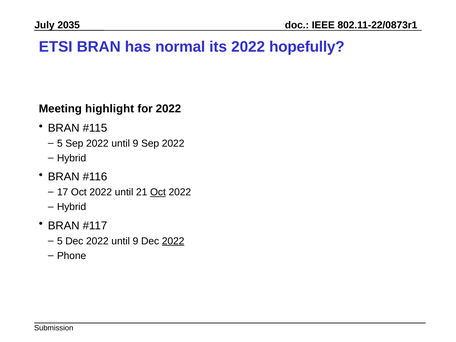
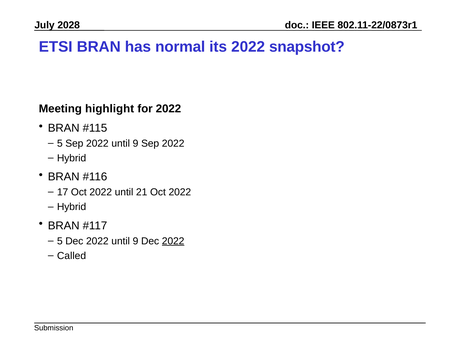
2035: 2035 -> 2028 (69, 25)
hopefully: hopefully -> snapshot (307, 47)
Oct underline: present -> none (158, 192)
Phone: Phone -> Called (72, 256)
